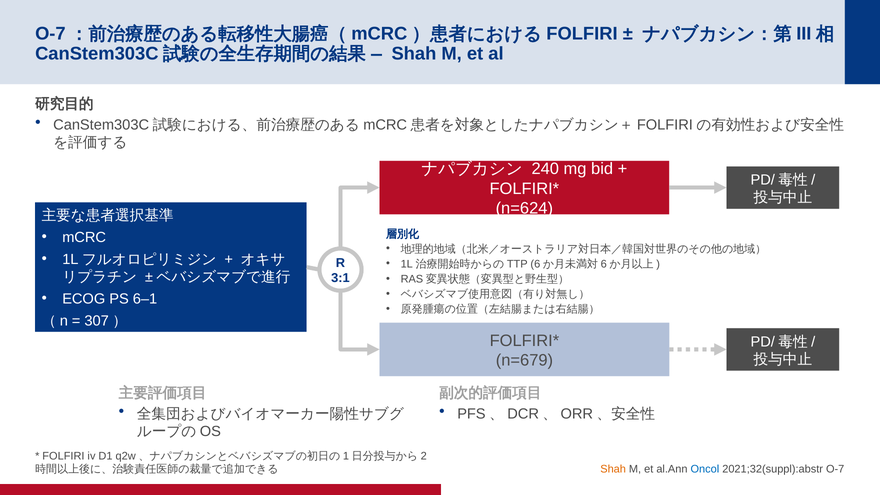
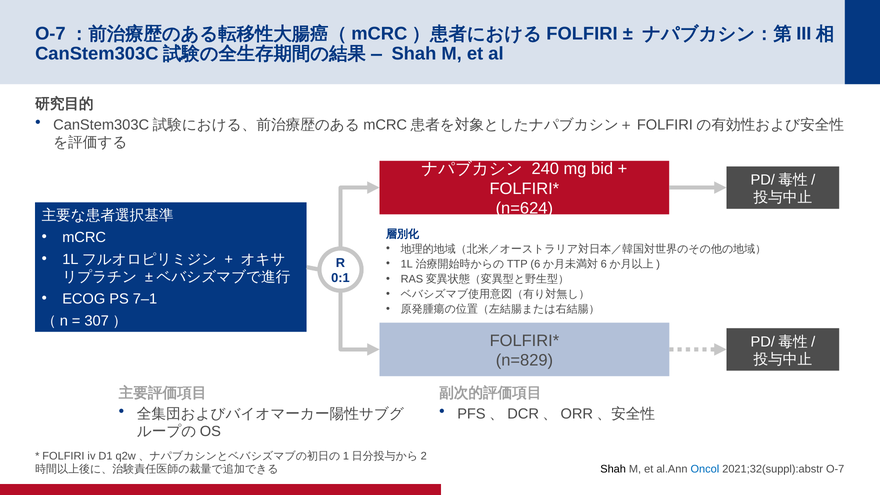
3:1: 3:1 -> 0:1 (340, 278)
6–1: 6–1 -> 7–1 (145, 299)
n=679: n=679 -> n=829 (524, 360)
Shah colour: orange -> black (613, 469)
